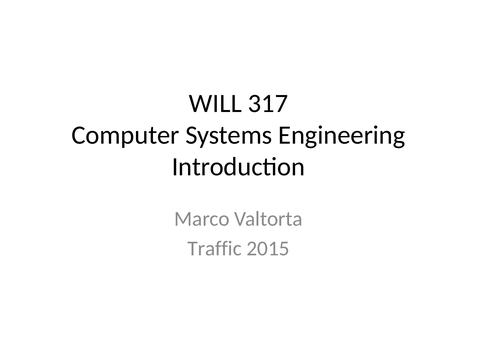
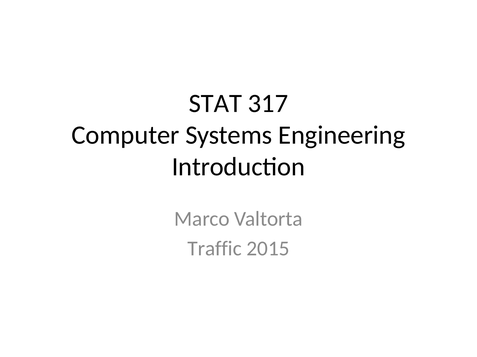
WILL: WILL -> STAT (215, 104)
